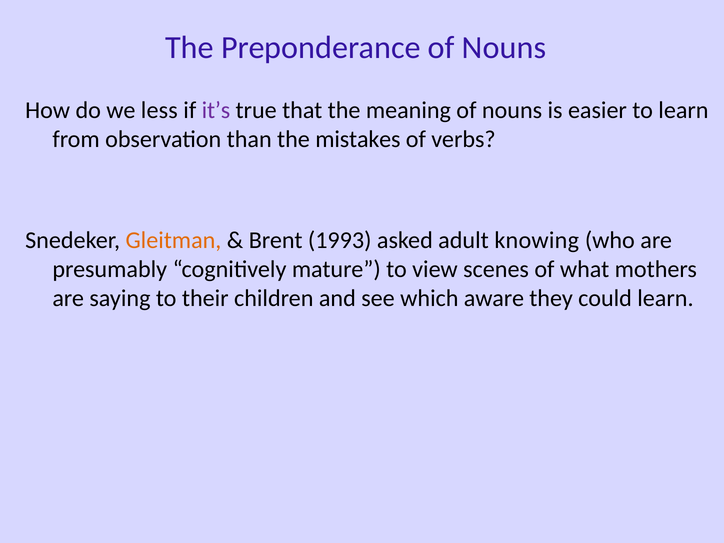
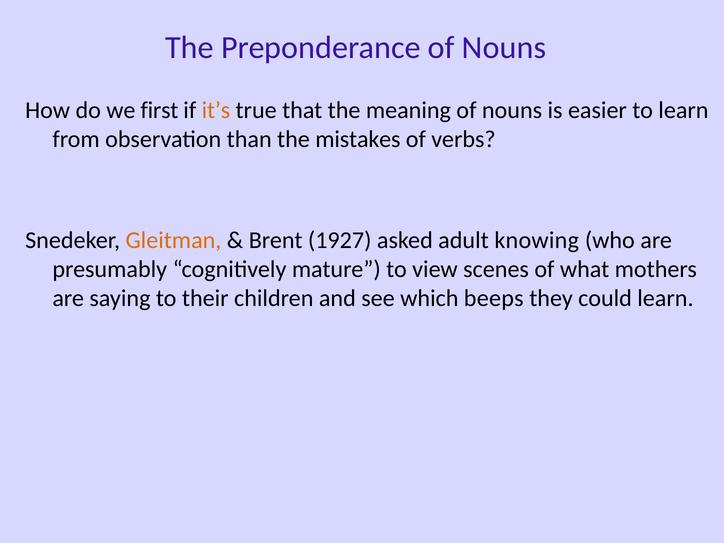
less: less -> first (160, 110)
it’s colour: purple -> orange (216, 110)
1993: 1993 -> 1927 (340, 241)
aware: aware -> beeps (494, 298)
